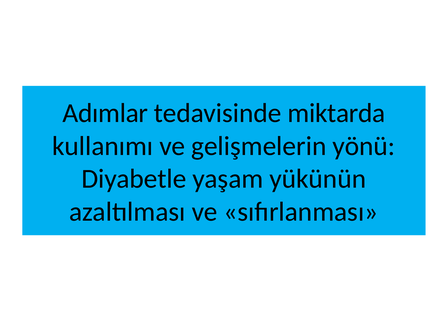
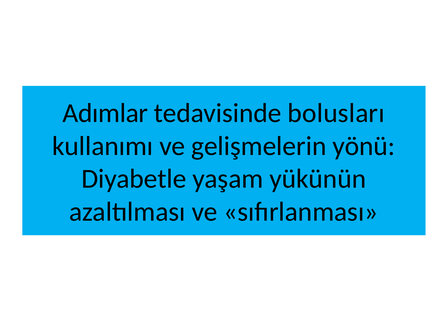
miktarda: miktarda -> bolusları (336, 113)
